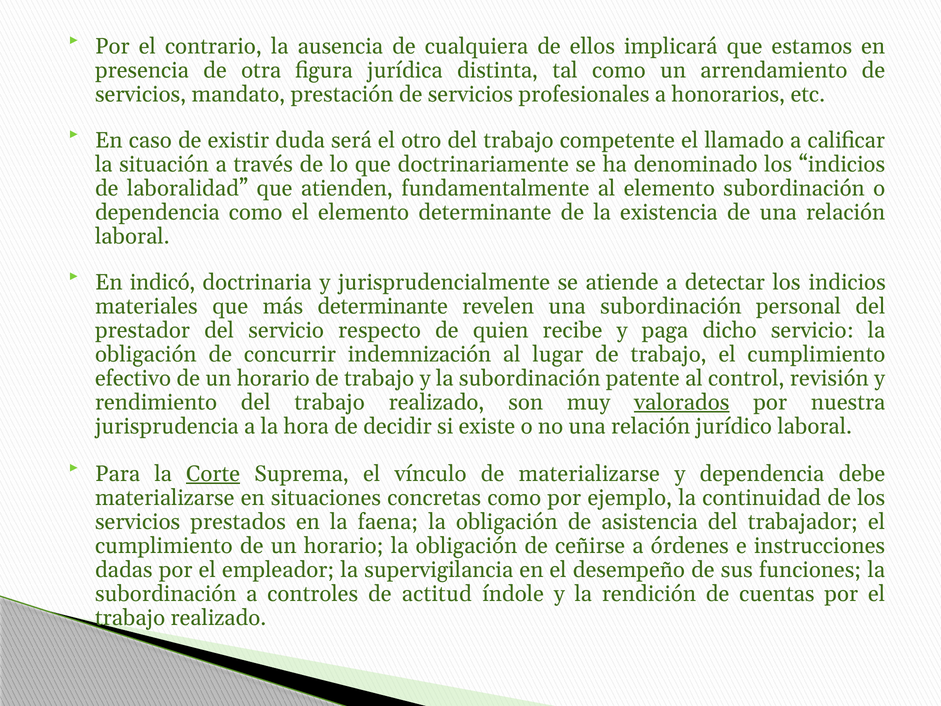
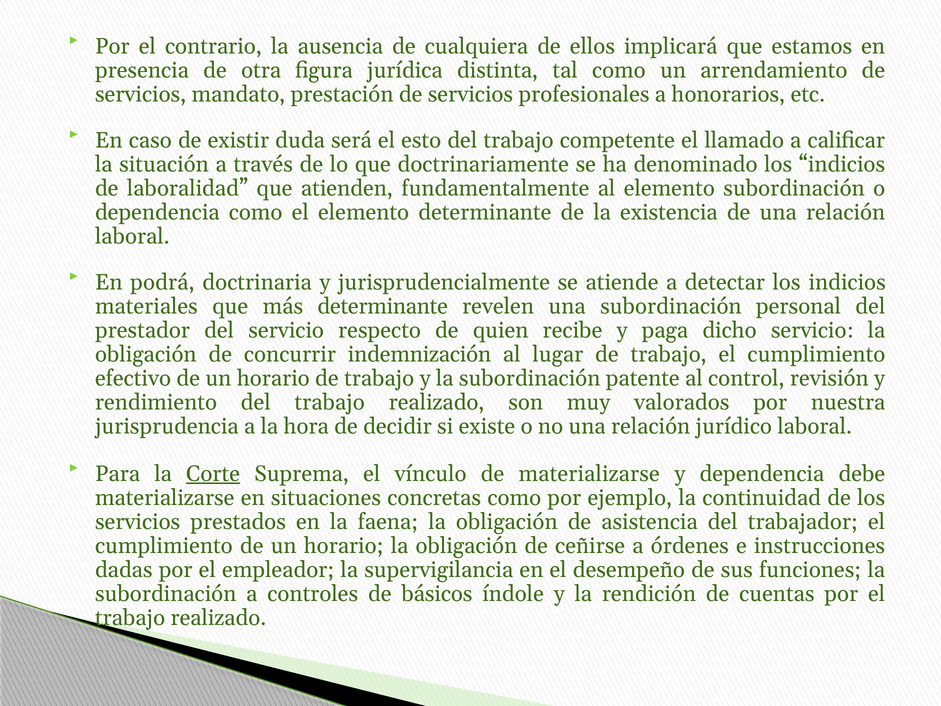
otro: otro -> esto (421, 140)
indicó: indicó -> podrá (162, 282)
valorados underline: present -> none (682, 402)
actitud: actitud -> básicos (437, 594)
